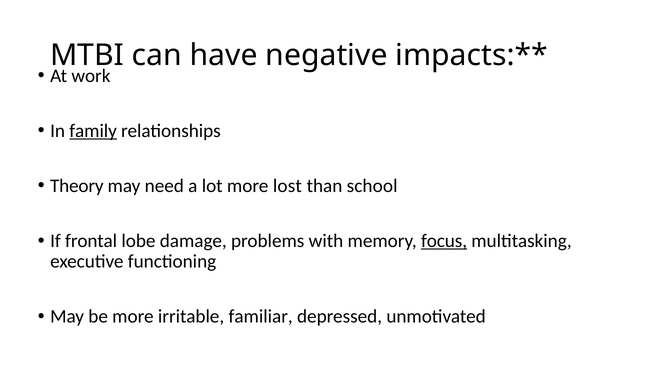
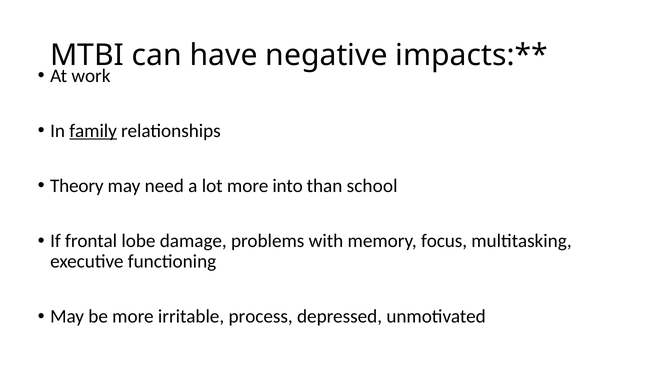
lost: lost -> into (288, 186)
focus underline: present -> none (444, 241)
familiar: familiar -> process (261, 317)
